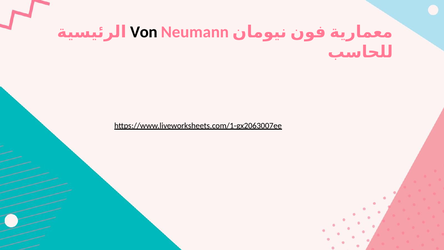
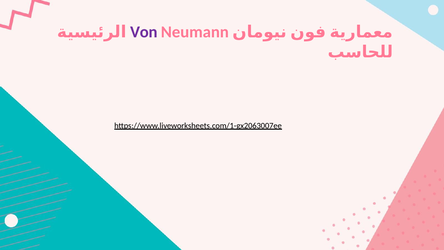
Von colour: black -> purple (144, 32)
